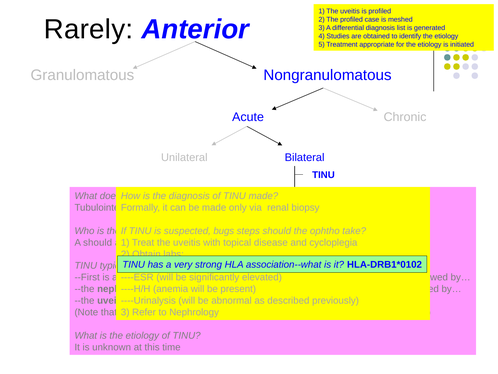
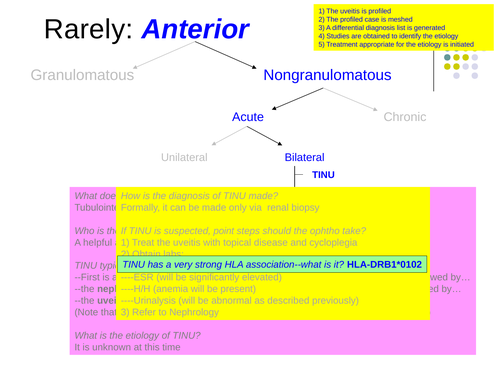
bugs: bugs -> point (224, 231)
A should: should -> helpful (98, 242)
